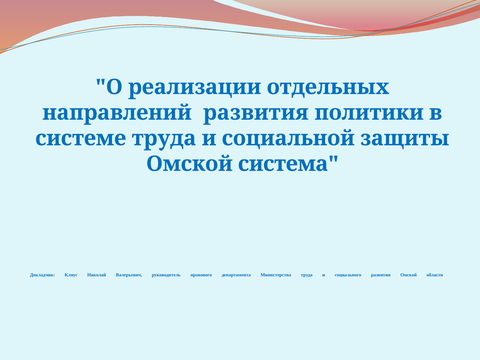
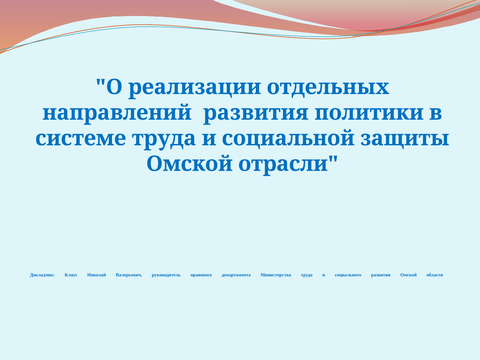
система: система -> отрасли (288, 164)
